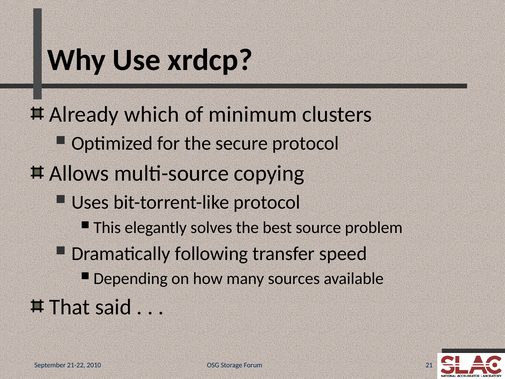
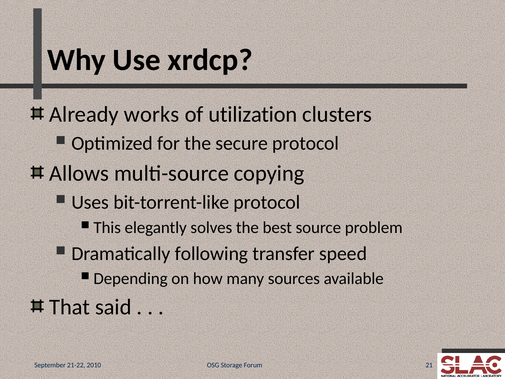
which: which -> works (152, 114)
minimum: minimum -> utilization (253, 114)
